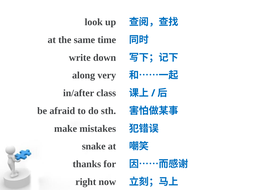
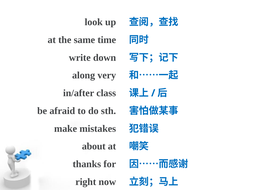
snake: snake -> about (94, 146)
